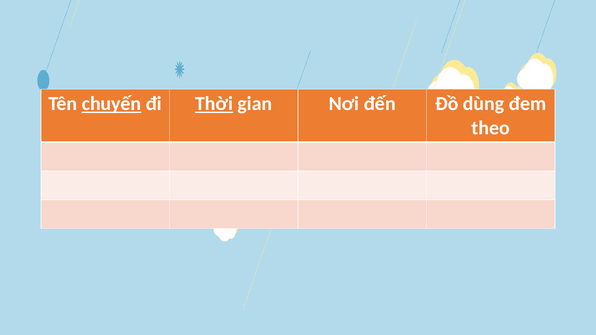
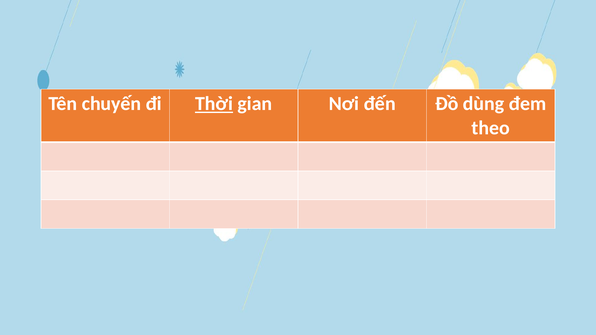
chuyến underline: present -> none (111, 104)
